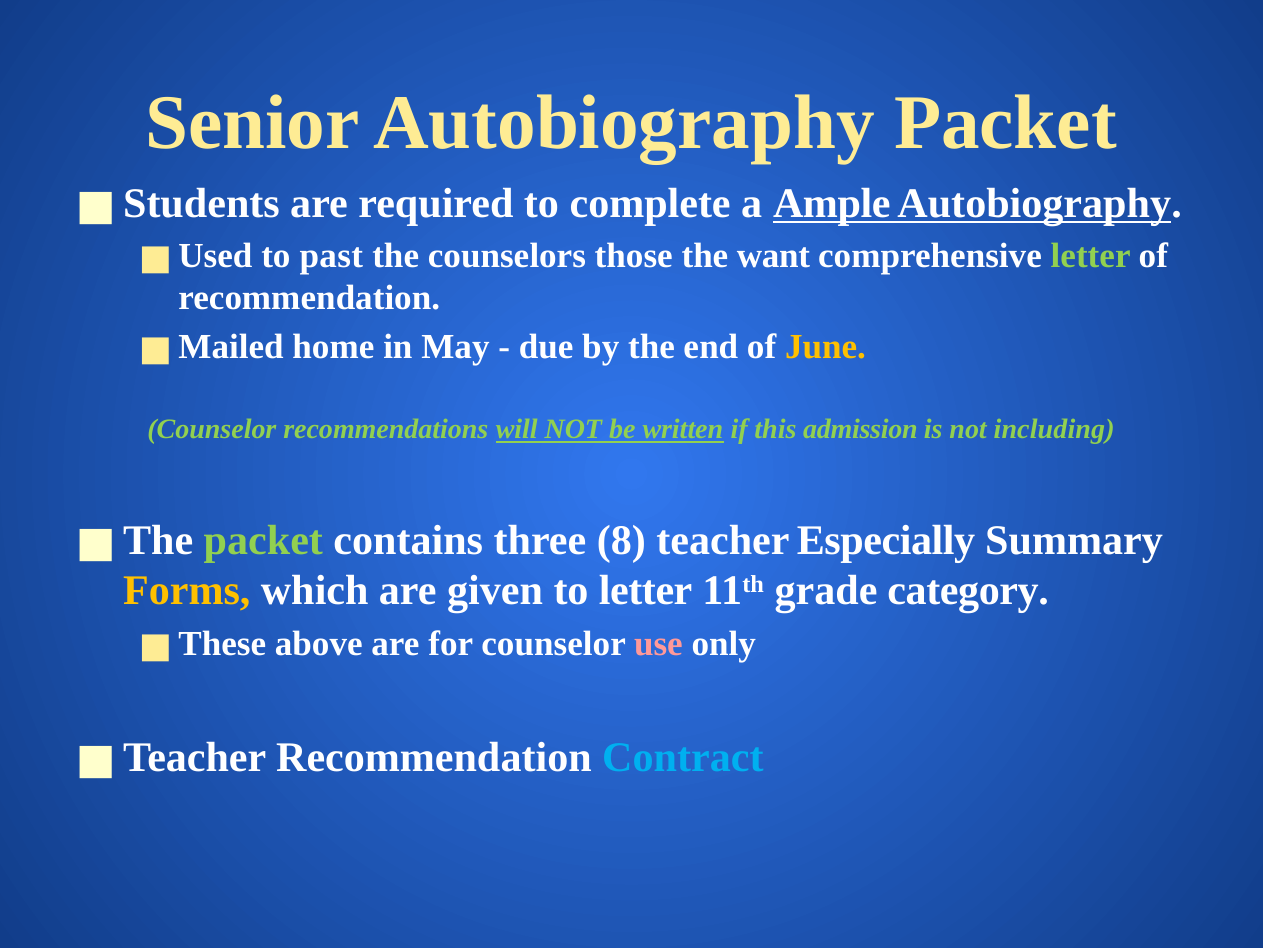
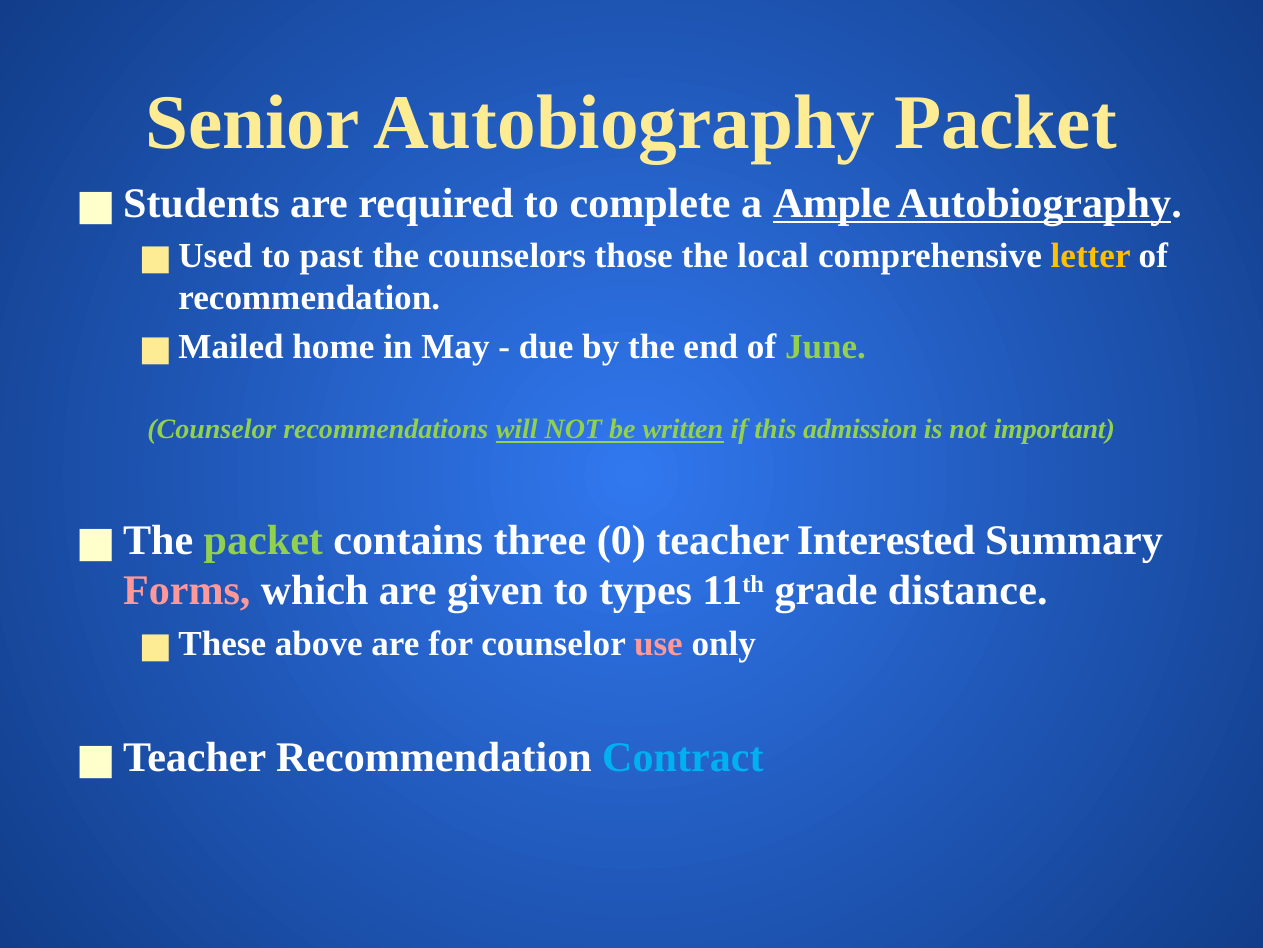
want: want -> local (773, 256)
letter colour: light green -> yellow (1091, 256)
June colour: yellow -> light green (826, 347)
including: including -> important (1054, 429)
8: 8 -> 0 (621, 540)
Especially: Especially -> Interested (886, 540)
Forms colour: yellow -> pink (187, 590)
to letter: letter -> types (645, 590)
category: category -> distance (968, 590)
